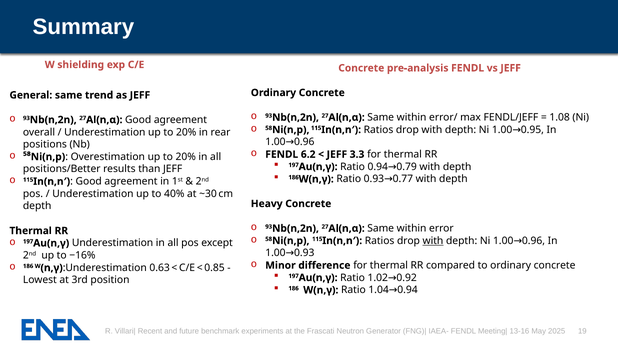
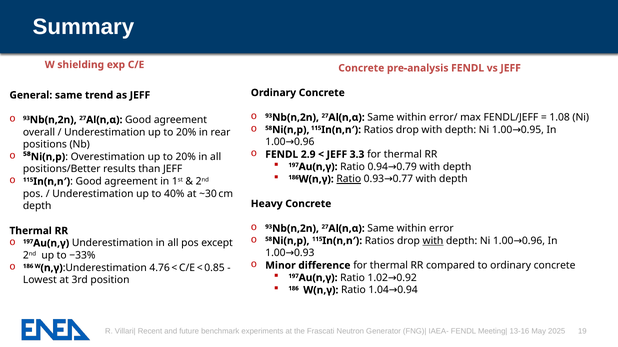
6.2: 6.2 -> 2.9 (308, 155)
Ratio underline: none -> present (349, 179)
−16%: −16% -> −33% (82, 256)
0.63: 0.63 -> 4.76 (160, 268)
